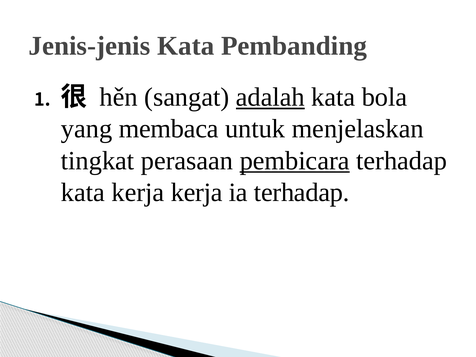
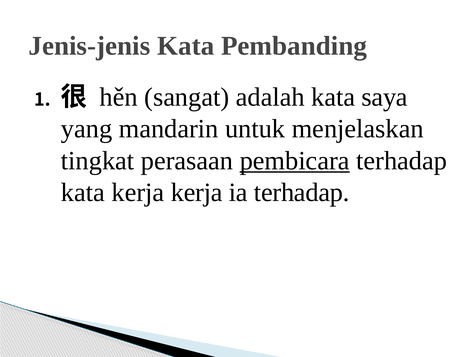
adalah underline: present -> none (270, 97)
bola: bola -> saya (385, 97)
membaca: membaca -> mandarin (169, 129)
